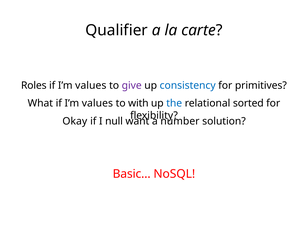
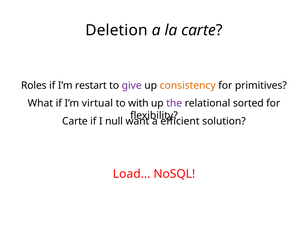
Qualifier: Qualifier -> Deletion (117, 30)
values: values -> restart (91, 85)
consistency colour: blue -> orange (188, 85)
What if I’m values: values -> virtual (97, 103)
the colour: blue -> purple (174, 103)
Okay: Okay -> Carte (75, 121)
number: number -> efficient (180, 121)
Basic…: Basic… -> Load… (132, 174)
